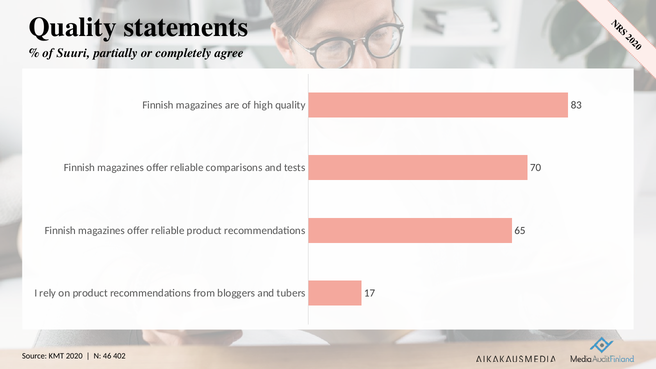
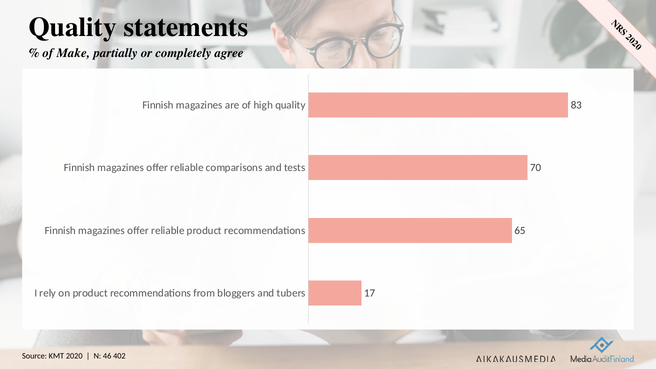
Suuri: Suuri -> Make (73, 53)
